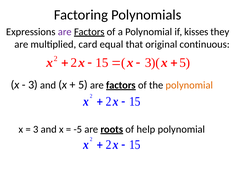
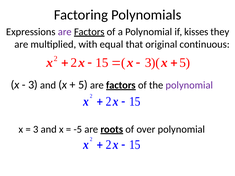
card: card -> with (88, 44)
polynomial colour: orange -> purple (189, 85)
help: help -> over (146, 129)
